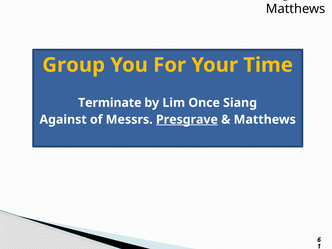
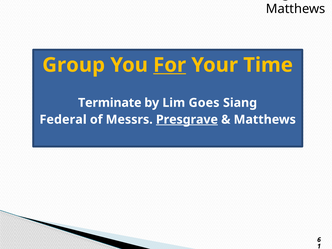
For underline: none -> present (170, 65)
Once: Once -> Goes (204, 103)
Against: Against -> Federal (63, 120)
